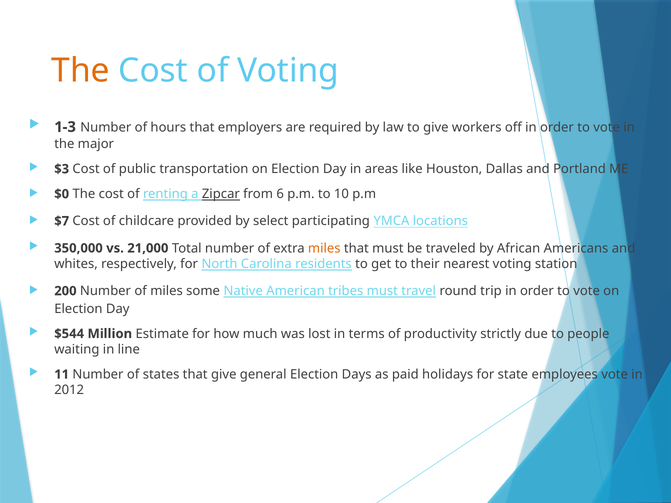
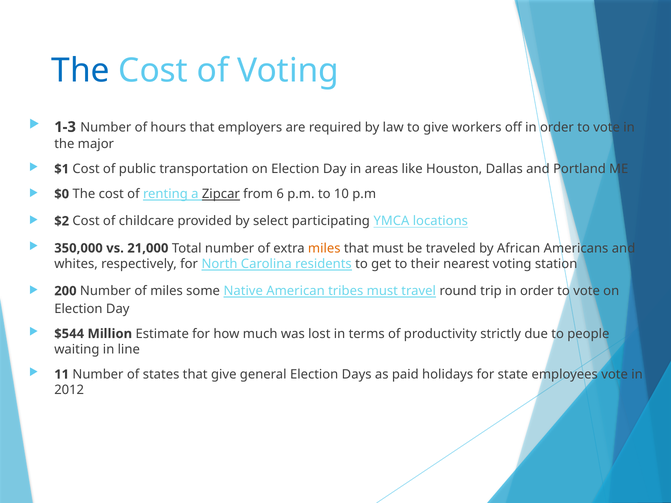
The colour: orange -> blue (81, 71)
$3: $3 -> $1 (62, 169)
$7: $7 -> $2 (62, 221)
